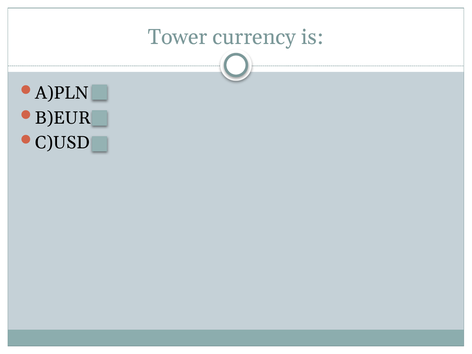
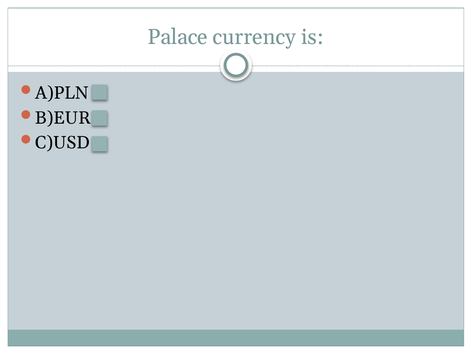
Tower: Tower -> Palace (178, 37)
